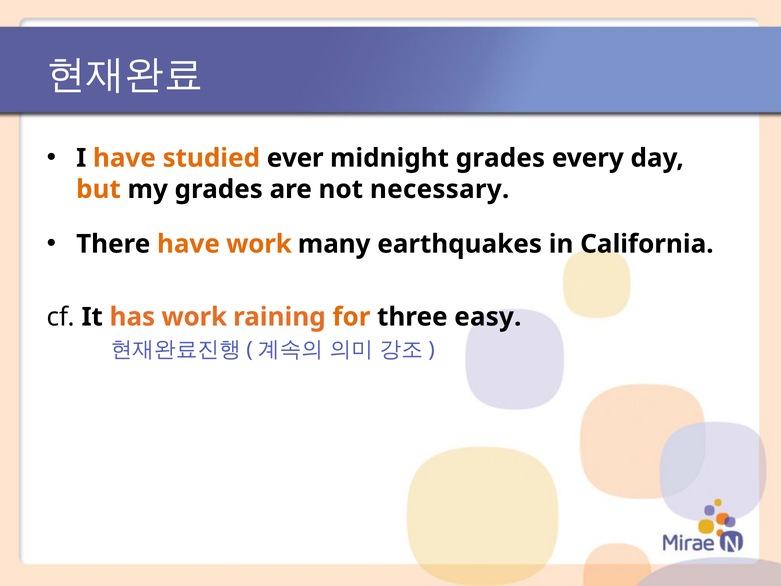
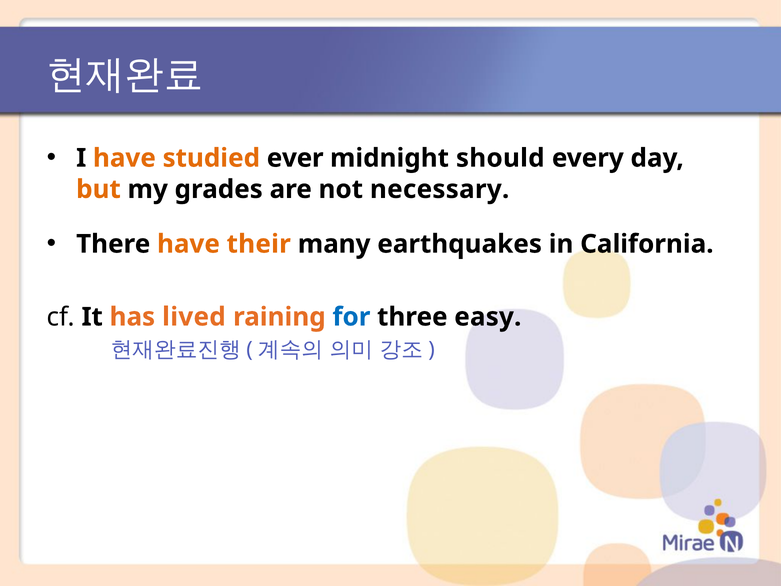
midnight grades: grades -> should (500, 158)
have work: work -> their (259, 244)
has work: work -> lived (194, 317)
for colour: orange -> blue (351, 317)
